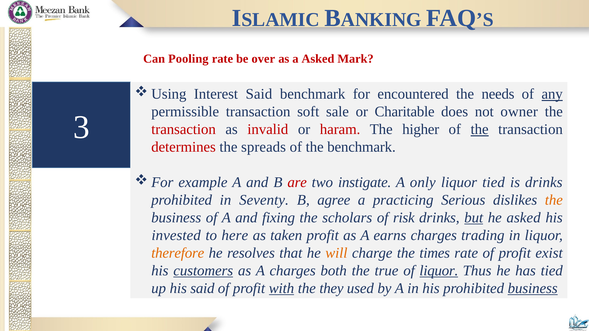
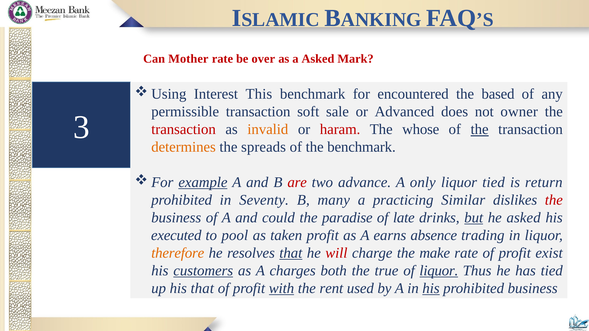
Pooling: Pooling -> Mother (188, 59)
Interest Said: Said -> This (259, 94)
needs: needs -> based (498, 94)
any underline: present -> none (552, 94)
Charitable: Charitable -> Advanced (405, 112)
invalid colour: red -> orange (268, 130)
higher: higher -> whose (421, 130)
determines colour: red -> orange (184, 147)
example underline: none -> present (203, 183)
instigate: instigate -> advance (365, 183)
is drinks: drinks -> return (544, 183)
agree: agree -> many (334, 200)
Serious: Serious -> Similar (463, 200)
the colour: orange -> red (554, 200)
fixing: fixing -> could (278, 218)
scholars: scholars -> paradise (347, 218)
risk: risk -> late (404, 218)
invested: invested -> executed (176, 236)
here: here -> pool (235, 236)
earns charges: charges -> absence (434, 236)
that underline: none -> present (291, 253)
will colour: orange -> red (336, 253)
times: times -> make (435, 253)
his said: said -> that (202, 289)
they: they -> rent (331, 289)
his underline: none -> present (431, 289)
business underline: present -> none (533, 289)
